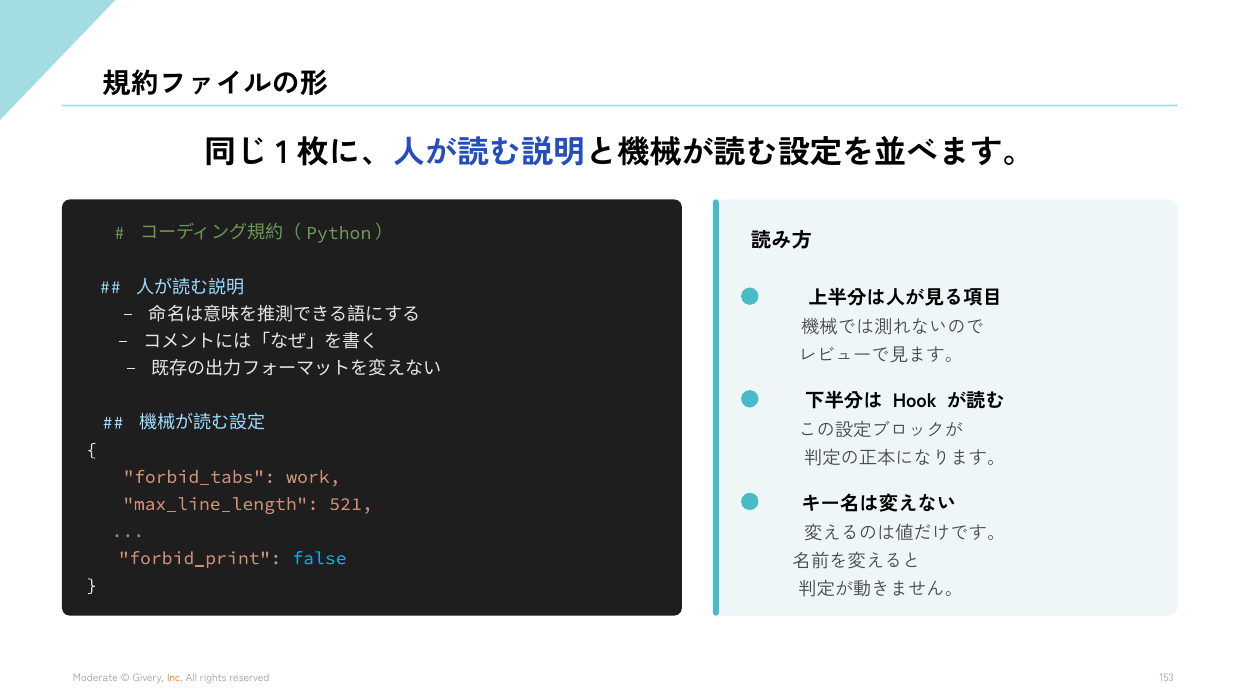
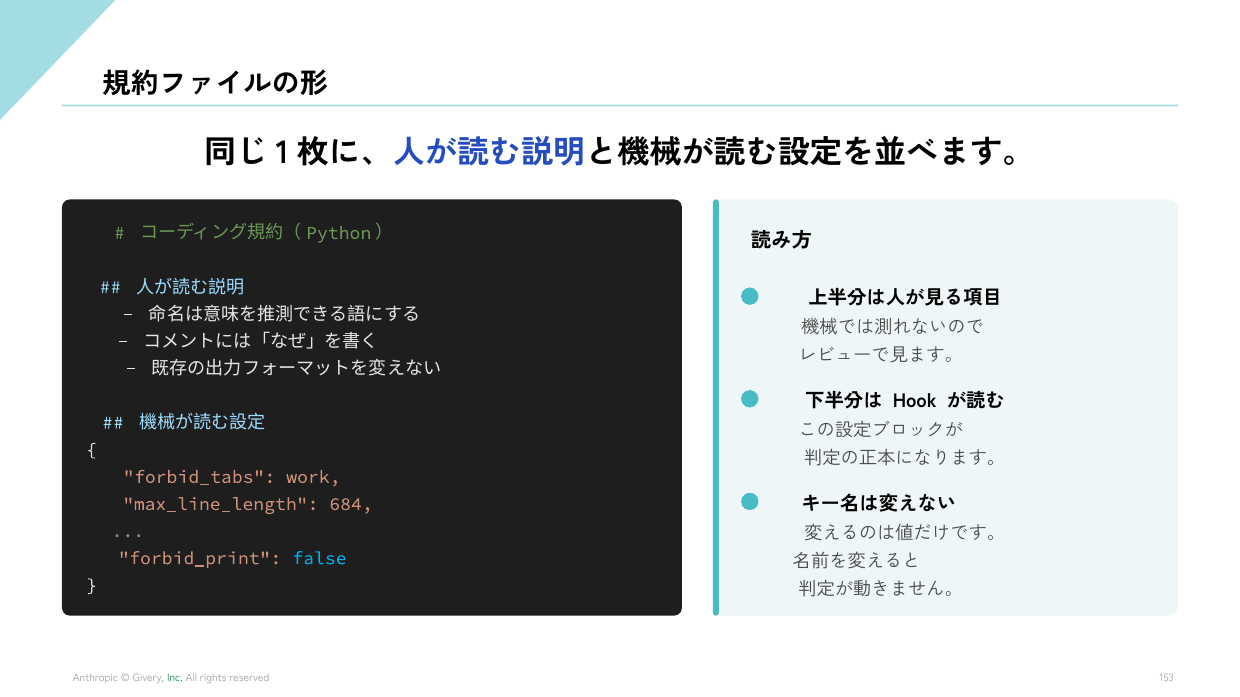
521: 521 -> 684 (351, 504)
Moderate: Moderate -> Anthropic (95, 678)
Inc colour: orange -> green (175, 678)
